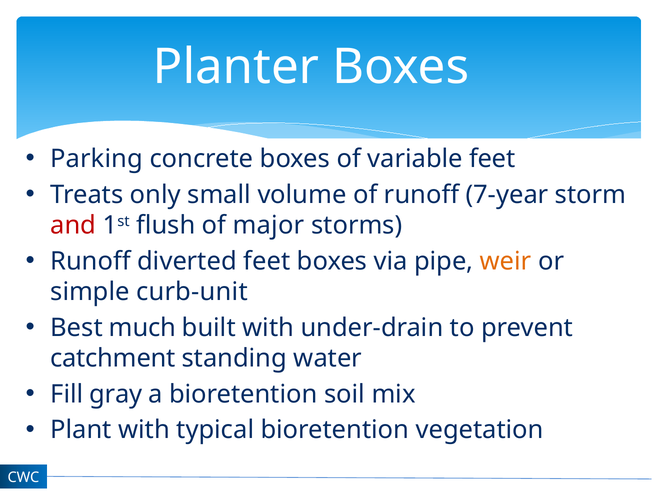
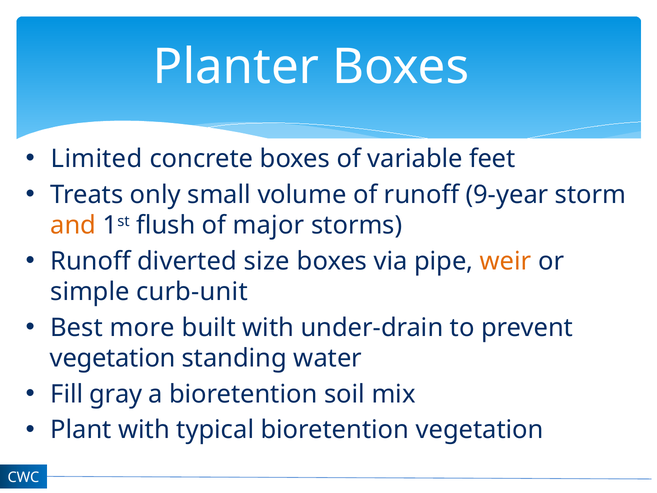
Parking: Parking -> Limited (97, 159)
7-year: 7-year -> 9-year (507, 195)
and colour: red -> orange (73, 225)
diverted feet: feet -> size (267, 261)
much: much -> more (142, 328)
catchment: catchment -> vegetation (113, 358)
